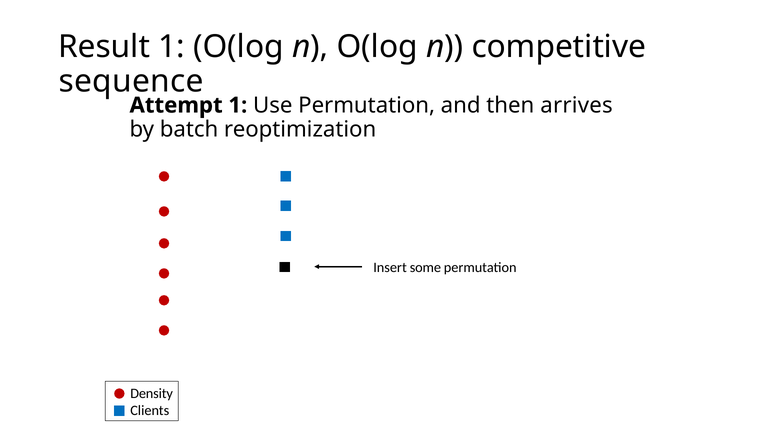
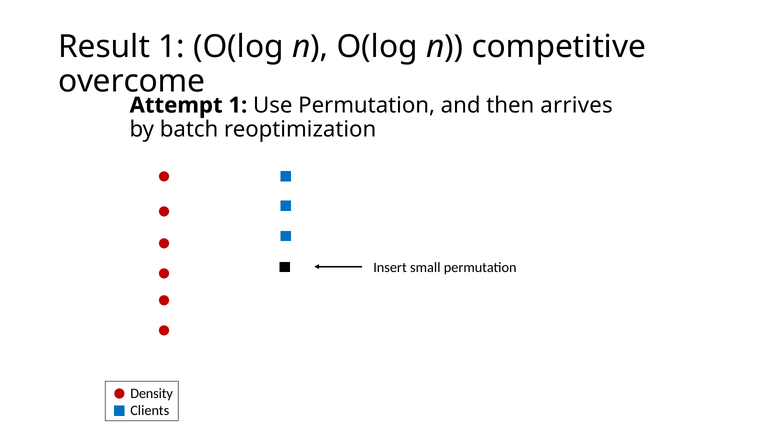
sequence: sequence -> overcome (132, 81)
some: some -> small (425, 267)
